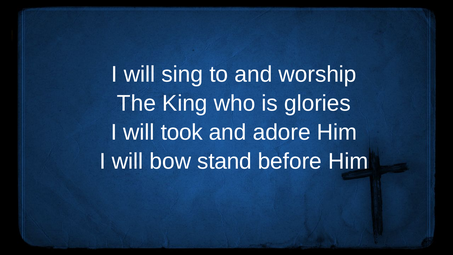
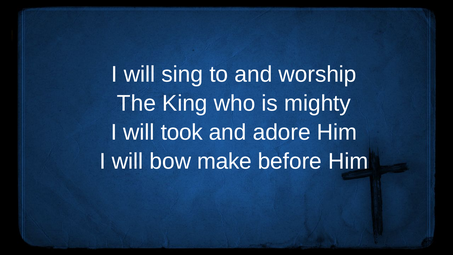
glories: glories -> mighty (318, 103)
stand: stand -> make (225, 161)
